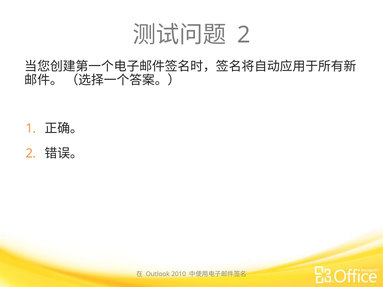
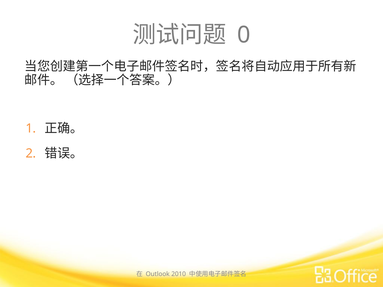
2: 2 -> 0 (244, 35)
